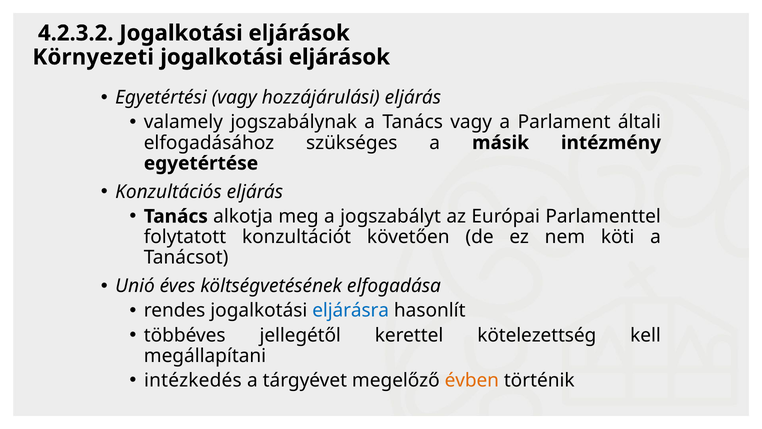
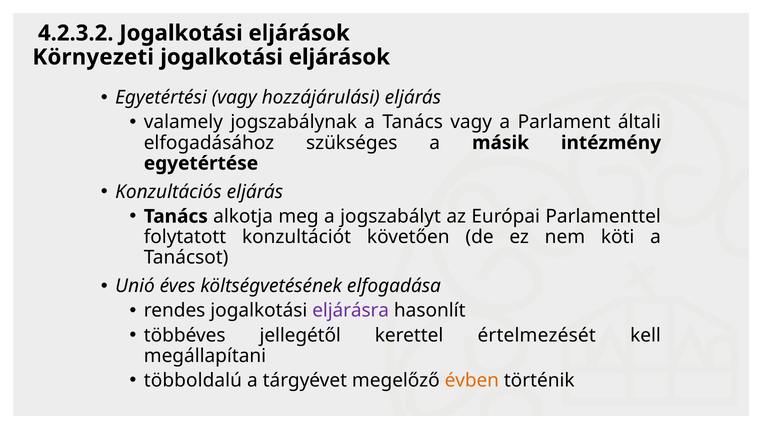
eljárásra colour: blue -> purple (351, 310)
kötelezettség: kötelezettség -> értelmezését (537, 335)
intézkedés: intézkedés -> többoldalú (193, 380)
